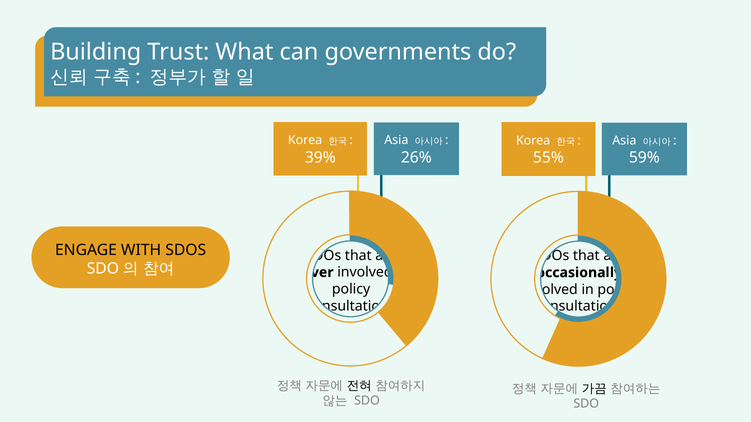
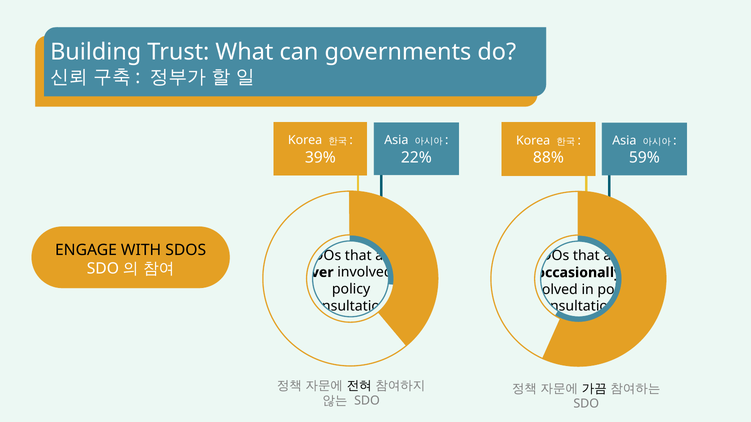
26%: 26% -> 22% (416, 158)
55%: 55% -> 88% (548, 158)
